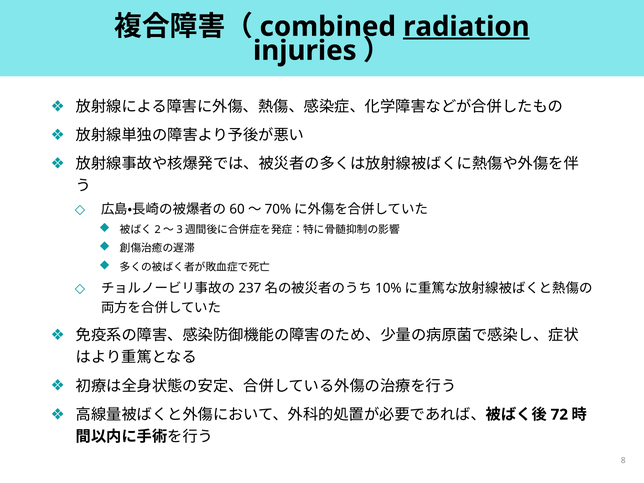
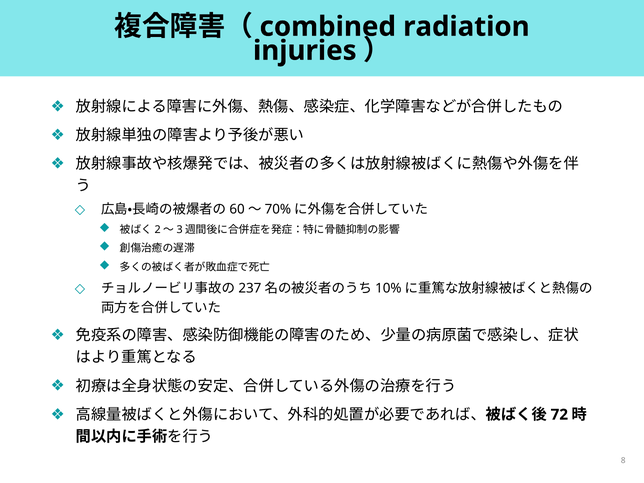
radiation underline: present -> none (466, 27)
